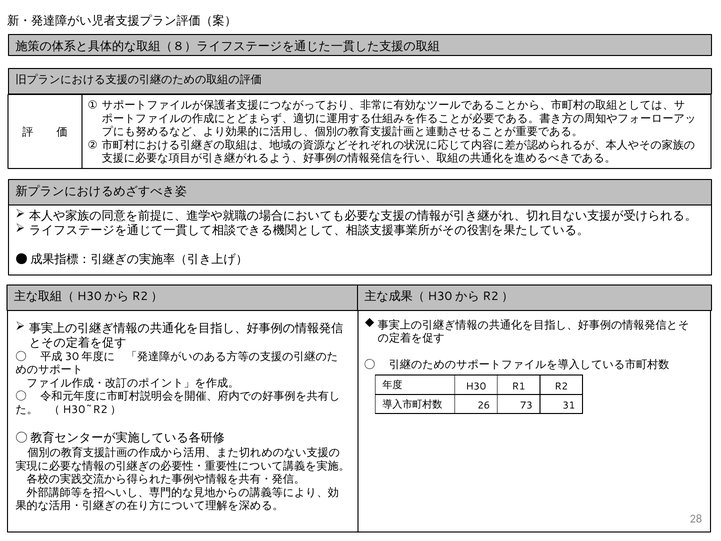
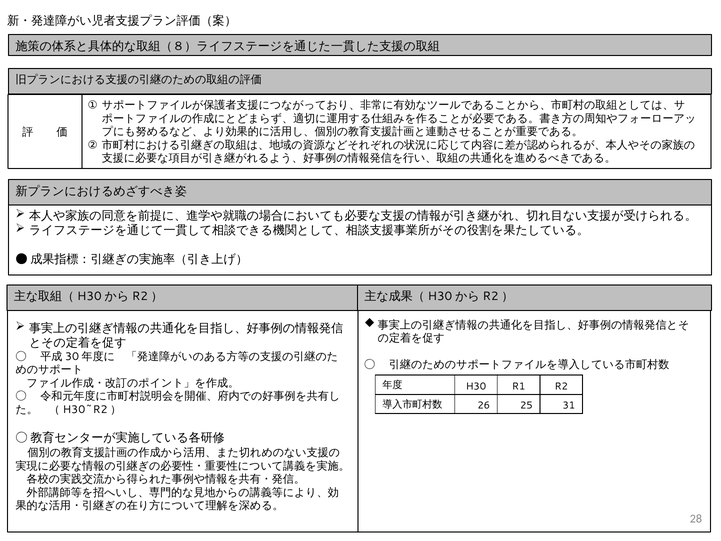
73: 73 -> 25 (526, 405)
